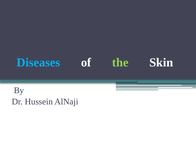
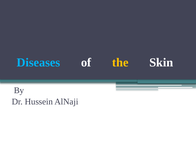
the colour: light green -> yellow (120, 63)
